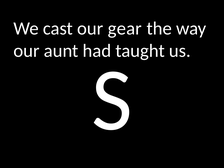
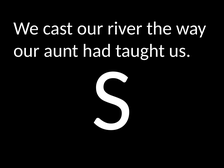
gear: gear -> river (125, 28)
